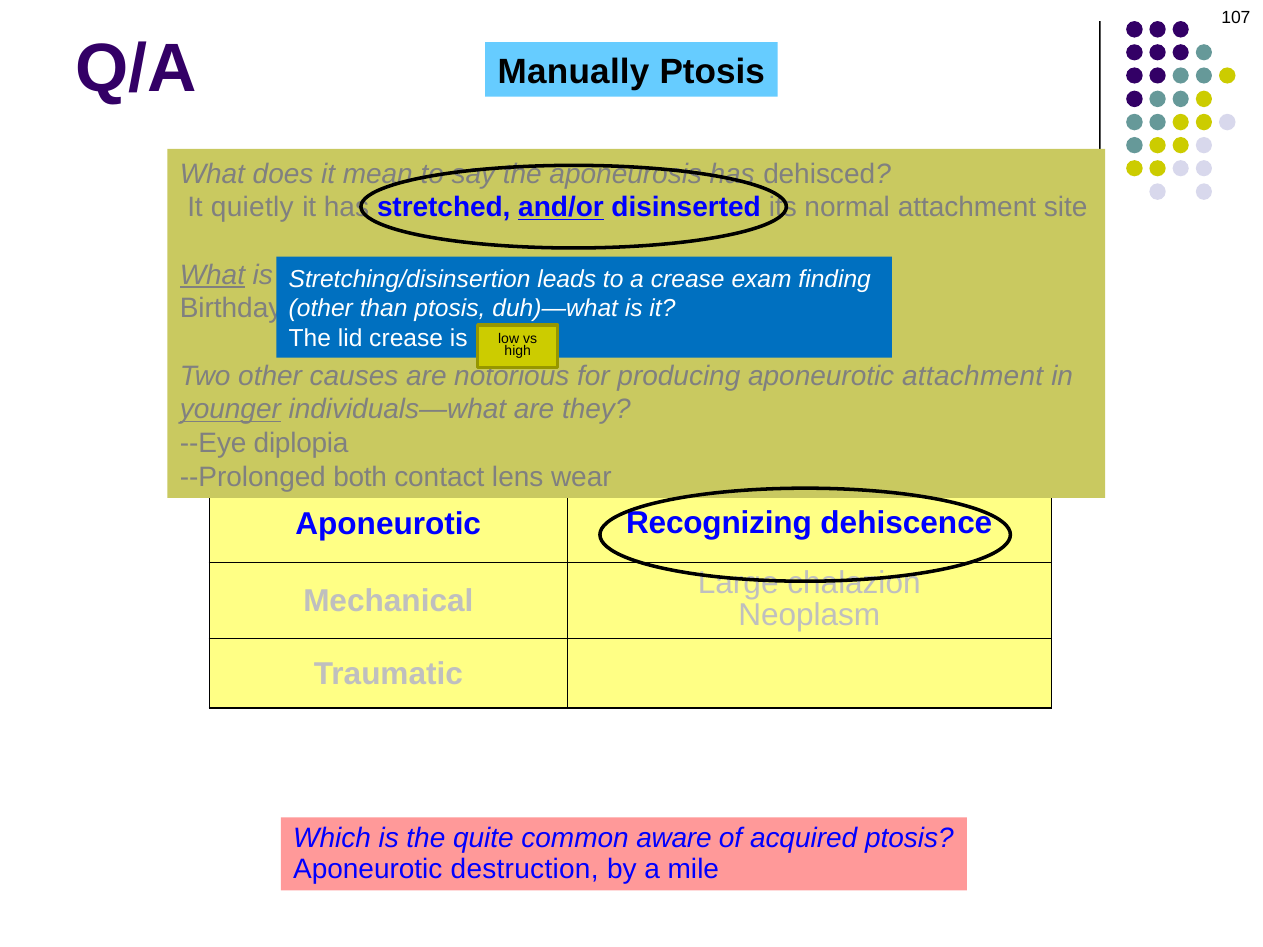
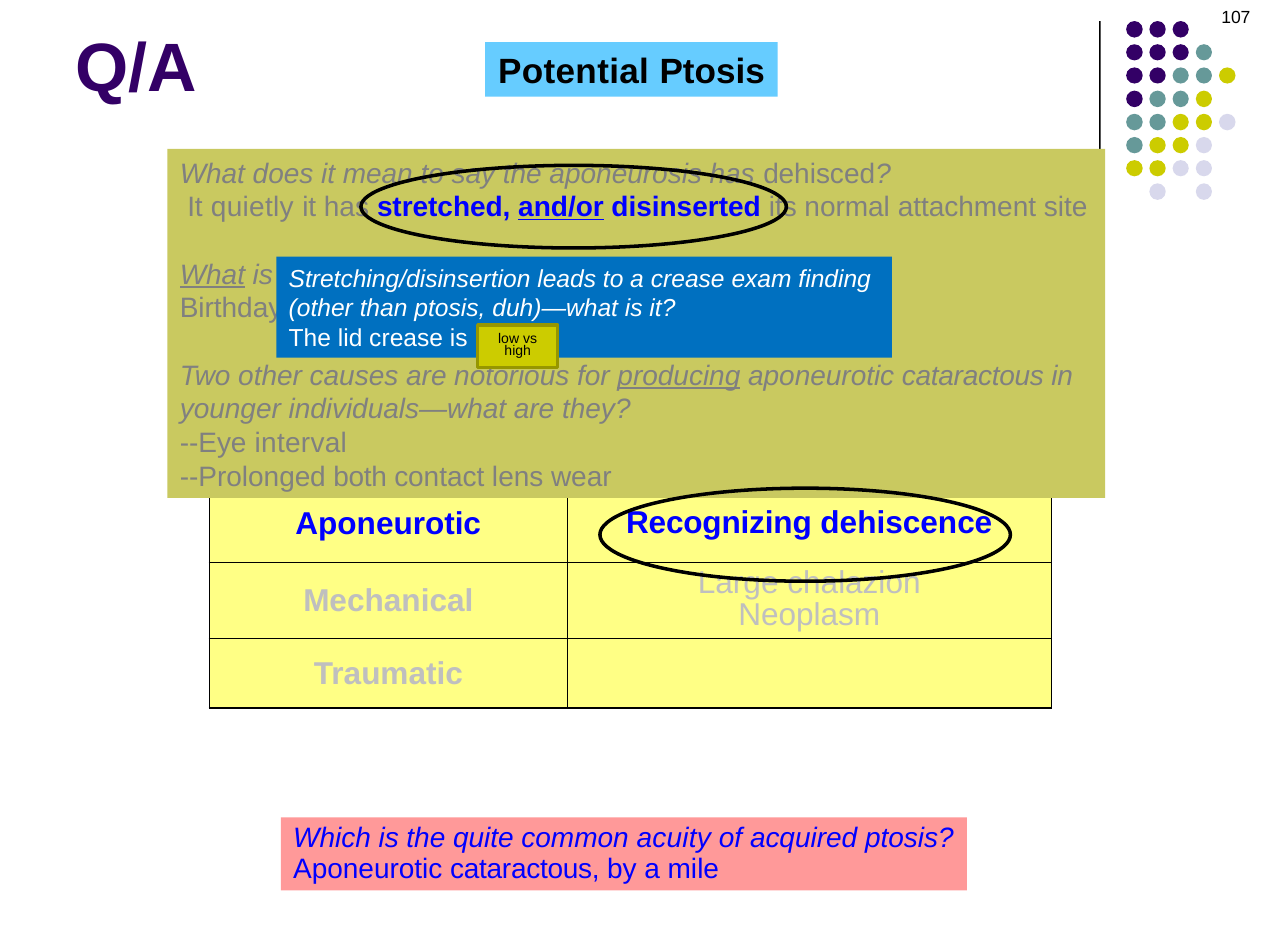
Manually: Manually -> Potential (574, 72)
producing underline: none -> present (679, 376)
attachment: attachment -> cataractous (973, 376)
younger underline: present -> none (230, 410)
diplopia: diplopia -> interval (301, 443)
aware: aware -> acuity (674, 839)
destruction: destruction -> cataractous (525, 869)
